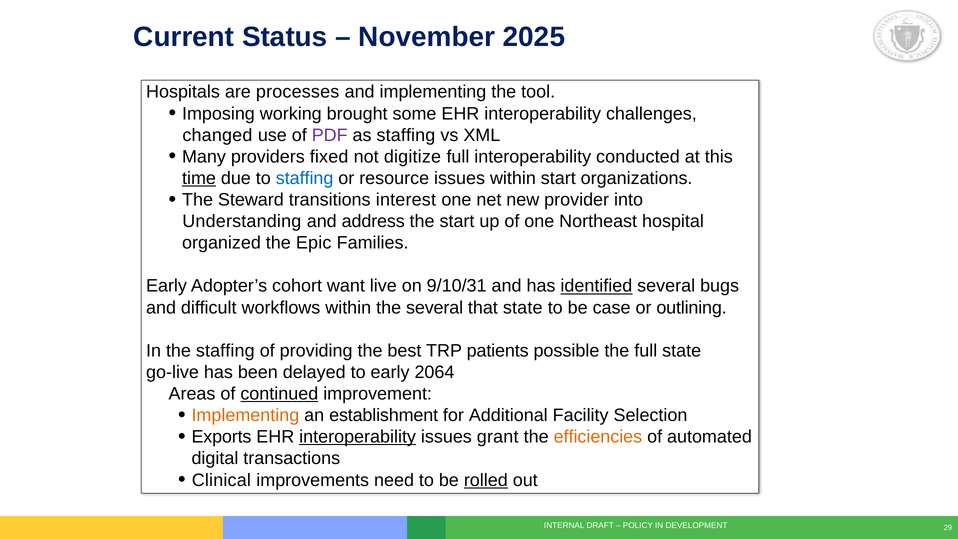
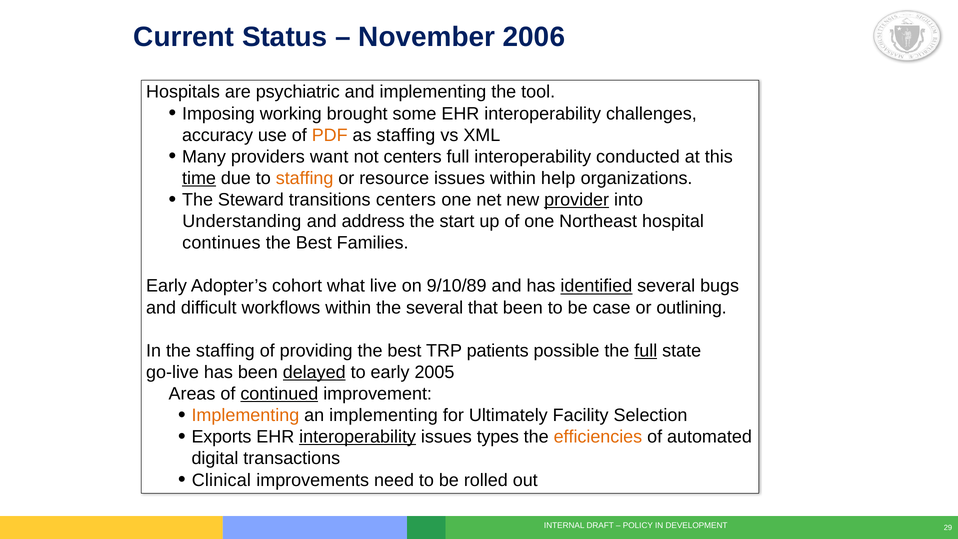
2025: 2025 -> 2006 (534, 37)
processes: processes -> psychiatric (298, 92)
changed: changed -> accuracy (218, 135)
PDF colour: purple -> orange (330, 135)
fixed: fixed -> want (329, 157)
not digitize: digitize -> centers (413, 157)
staffing colour: blue -> orange (305, 178)
within start: start -> help (558, 178)
transitions interest: interest -> centers (406, 200)
provider underline: none -> present (577, 200)
organized: organized -> continues (221, 243)
Epic: Epic -> Best (314, 243)
want: want -> what (346, 286)
9/10/31: 9/10/31 -> 9/10/89 (457, 286)
that state: state -> been (523, 308)
full underline: none -> present (646, 351)
delayed underline: none -> present (314, 372)
2064: 2064 -> 2005 (434, 372)
an establishment: establishment -> implementing (383, 415)
Additional: Additional -> Ultimately (508, 415)
grant: grant -> types (498, 437)
rolled underline: present -> none (486, 480)
